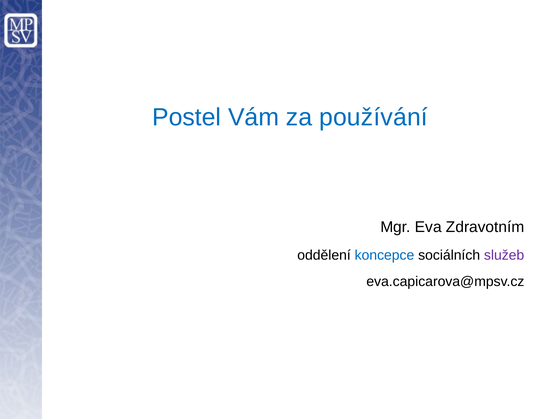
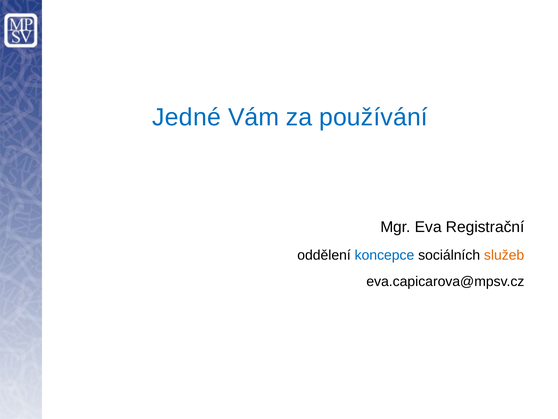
Postel: Postel -> Jedné (187, 117)
Zdravotním: Zdravotním -> Registrační (485, 227)
služeb colour: purple -> orange (504, 255)
